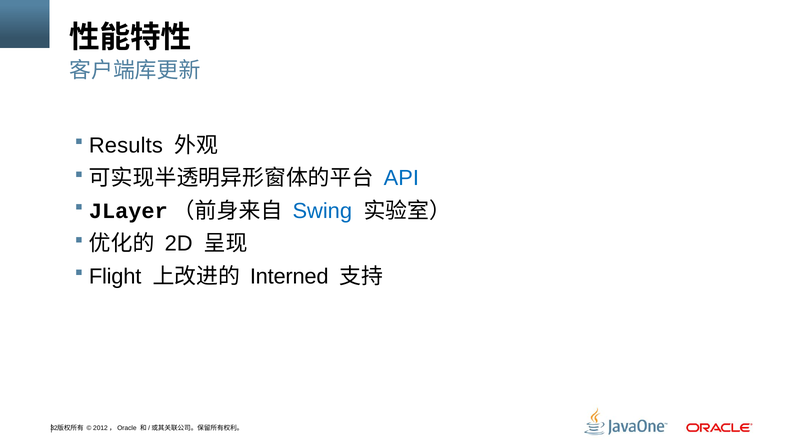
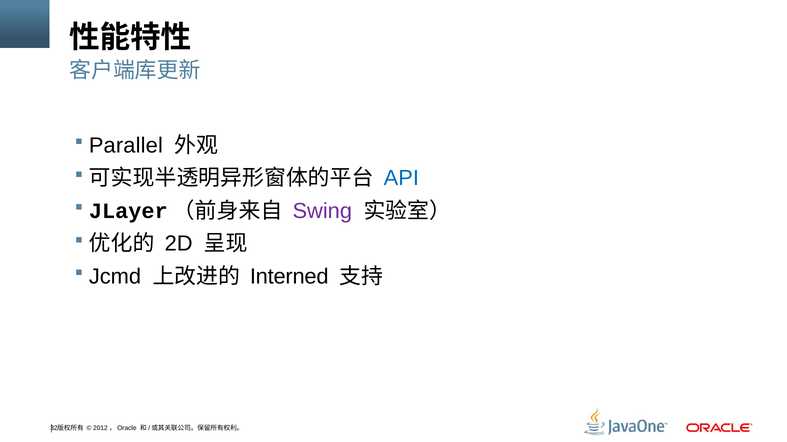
Results: Results -> Parallel (126, 146)
Swing colour: blue -> purple (322, 211)
Flight: Flight -> Jcmd (115, 277)
